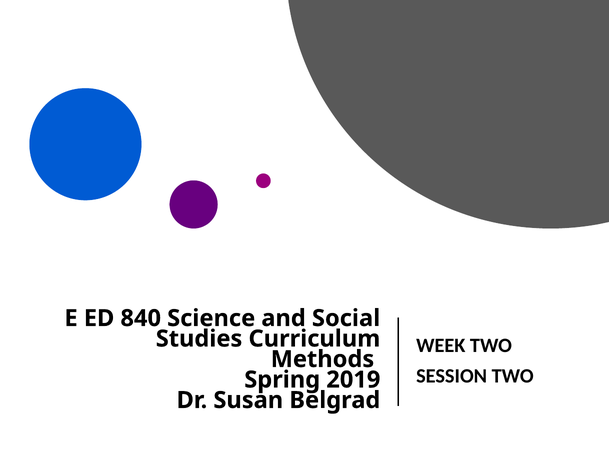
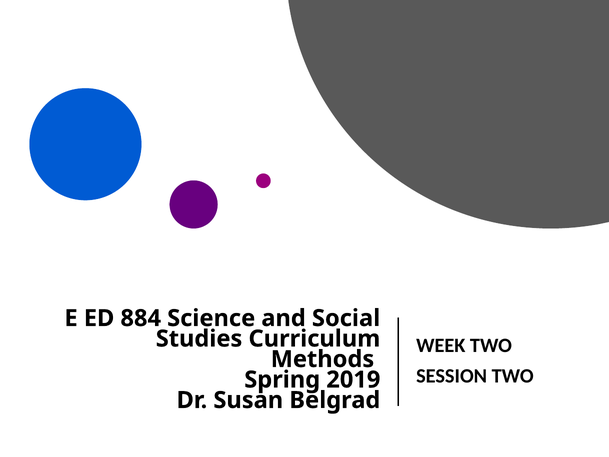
840: 840 -> 884 (141, 318)
